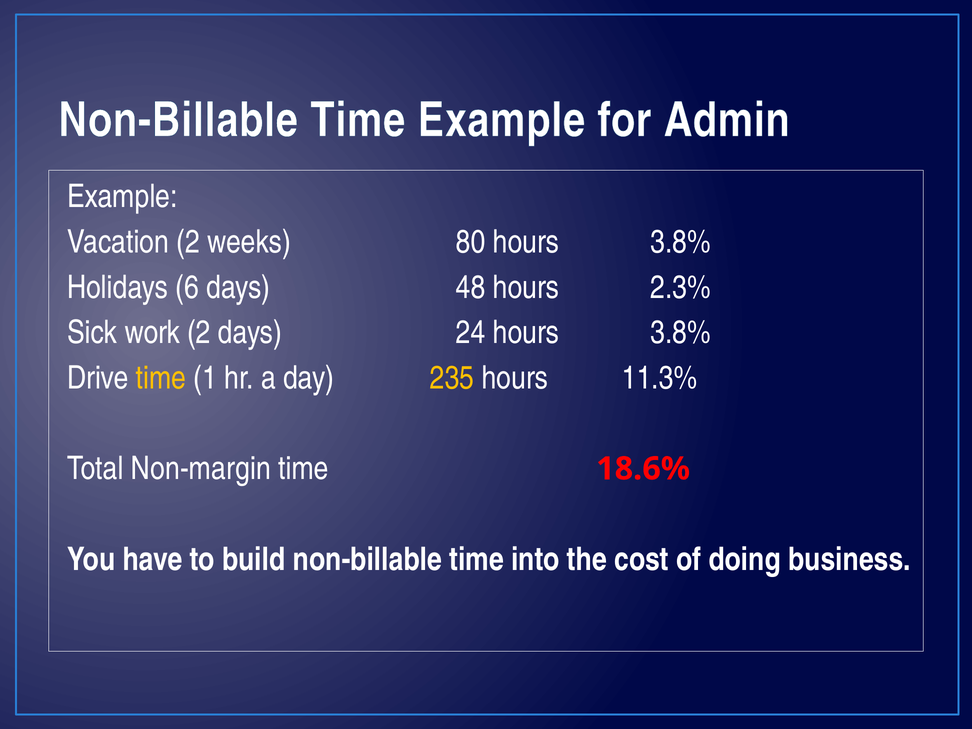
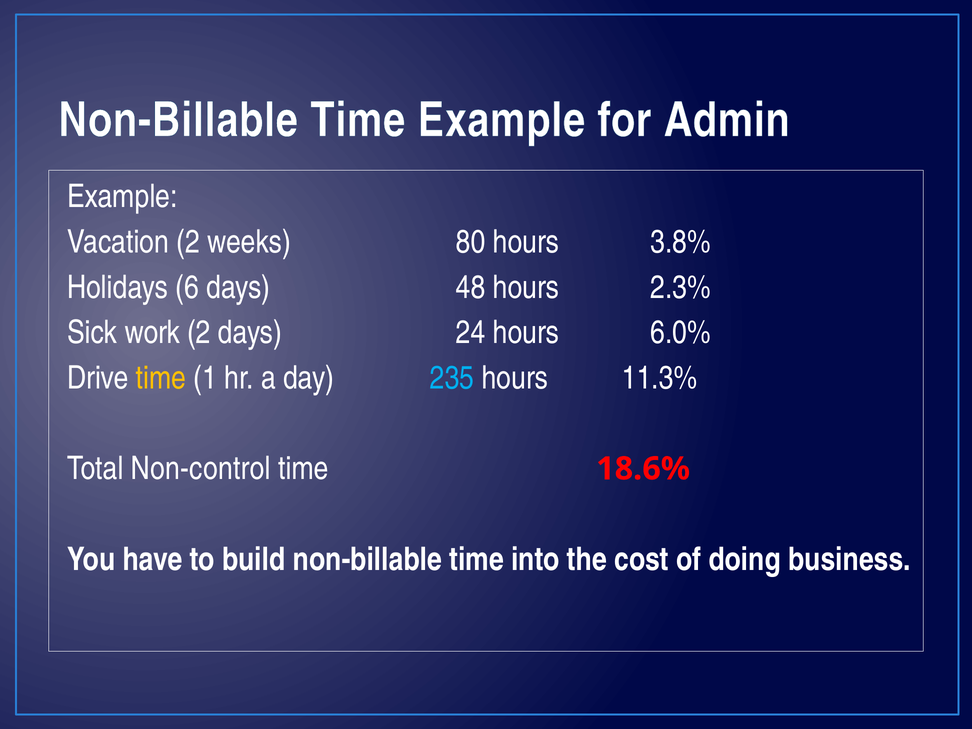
24 hours 3.8%: 3.8% -> 6.0% (681, 333)
235 colour: yellow -> light blue (452, 378)
Non-margin: Non-margin -> Non-control (201, 469)
